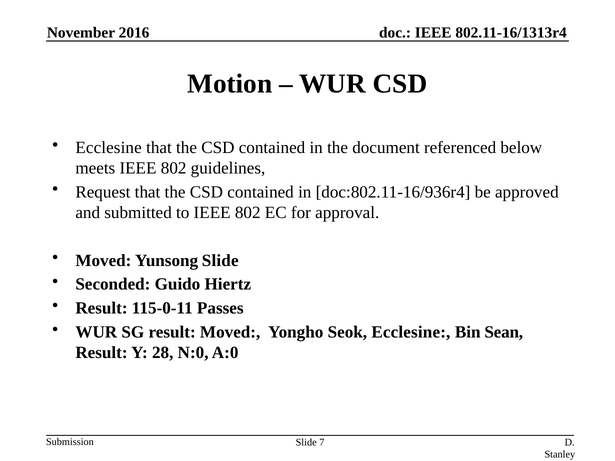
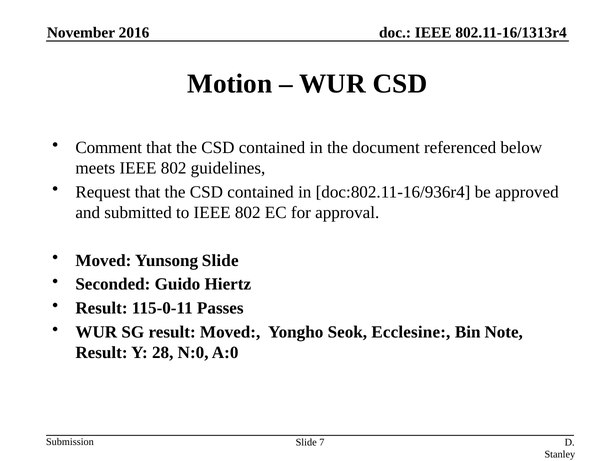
Ecclesine: Ecclesine -> Comment (109, 148)
Sean: Sean -> Note (504, 332)
